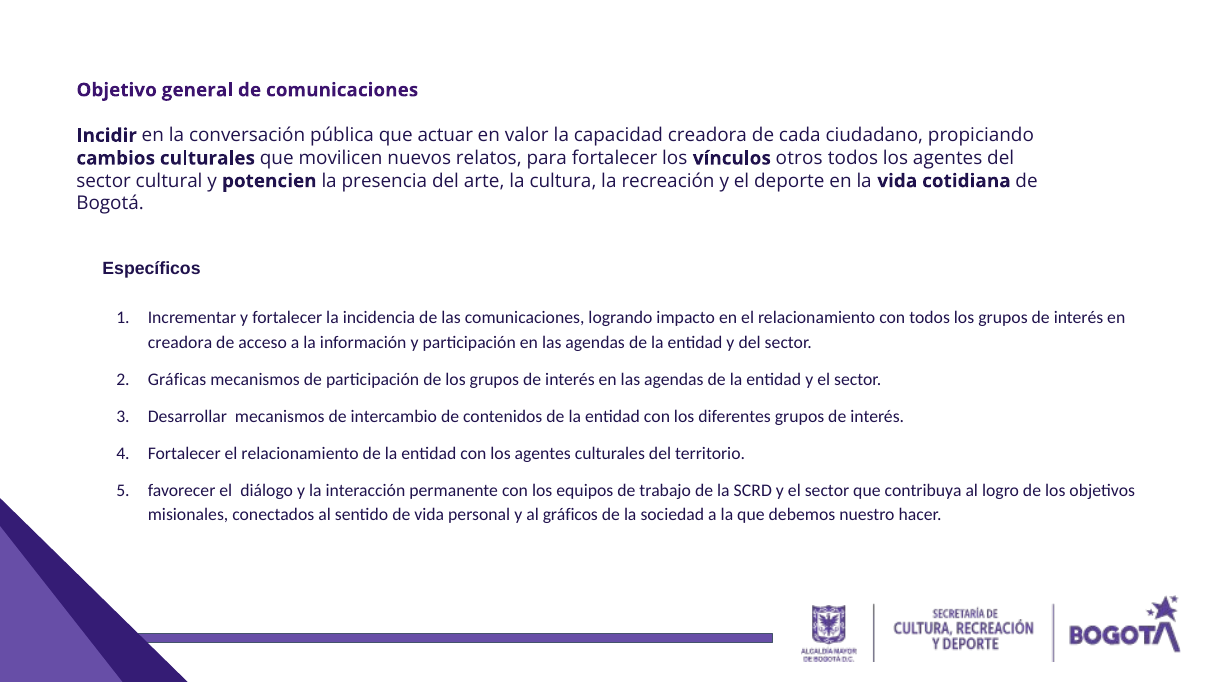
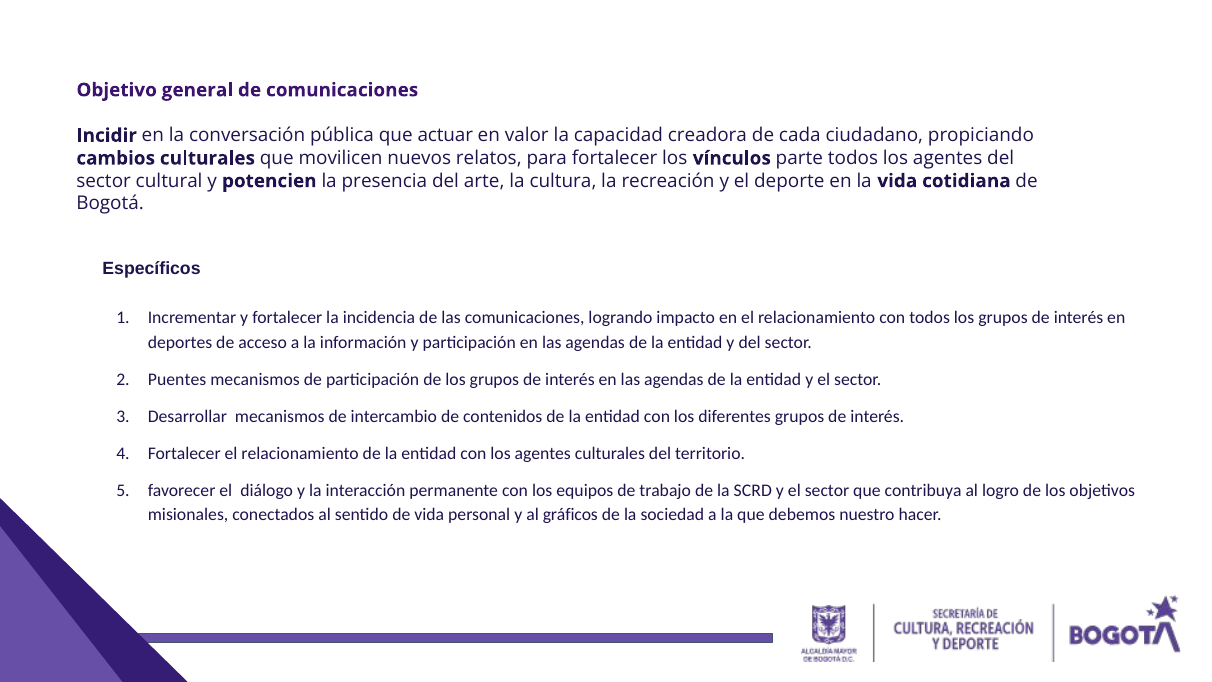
otros: otros -> parte (799, 158)
creadora: creadora -> deportes (180, 342)
Gráficas: Gráficas -> Puentes (177, 379)
